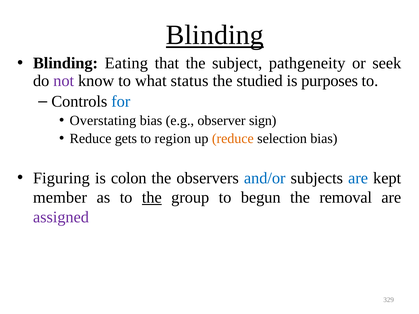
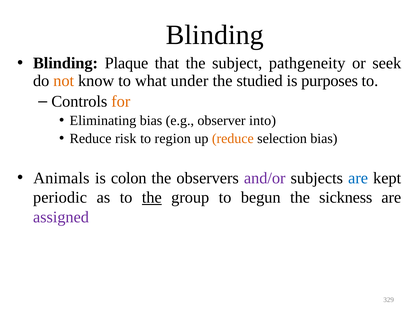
Blinding underline: present -> none (215, 35)
Eating: Eating -> Plaque (126, 63)
not colour: purple -> orange (64, 81)
status: status -> under (190, 81)
for colour: blue -> orange (121, 102)
Overstating: Overstating -> Eliminating (103, 121)
sign: sign -> into (263, 121)
gets: gets -> risk (126, 139)
Figuring: Figuring -> Animals (61, 178)
and/or colour: blue -> purple (265, 178)
member: member -> periodic (60, 198)
removal: removal -> sickness (346, 198)
